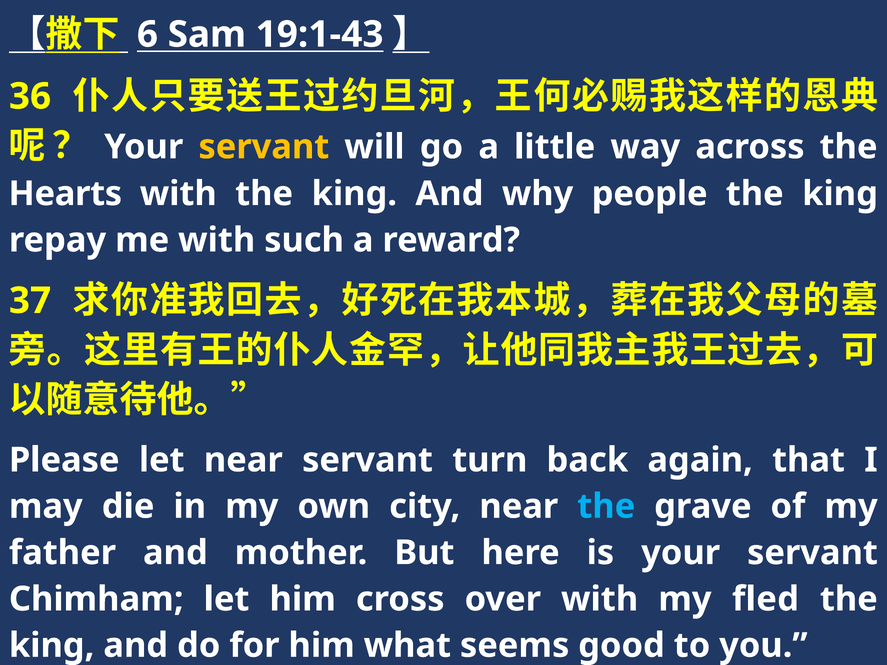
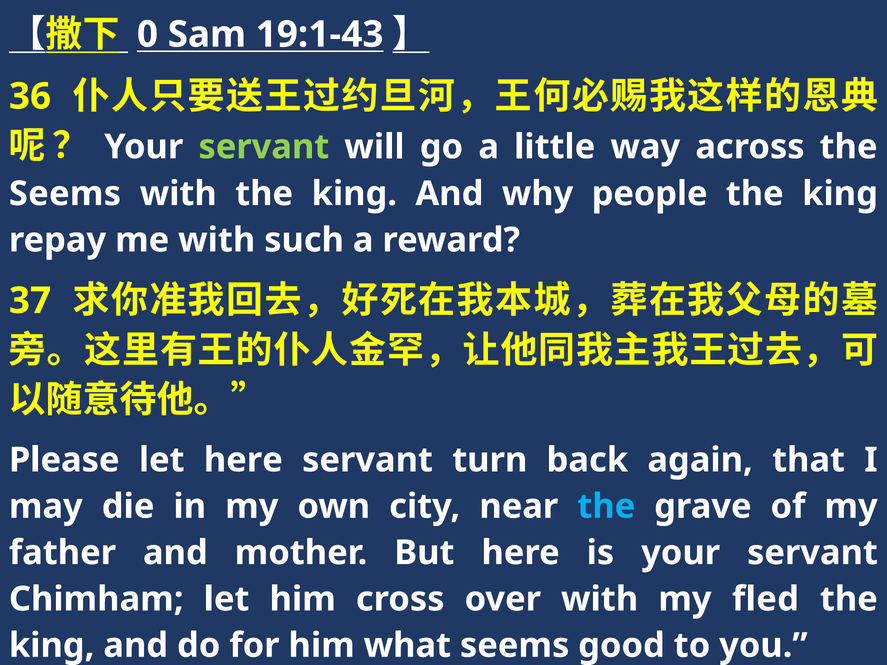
6: 6 -> 0 (147, 34)
servant colour: yellow -> light green (264, 147)
Hearts: Hearts -> Seems (65, 194)
let near: near -> here (243, 460)
